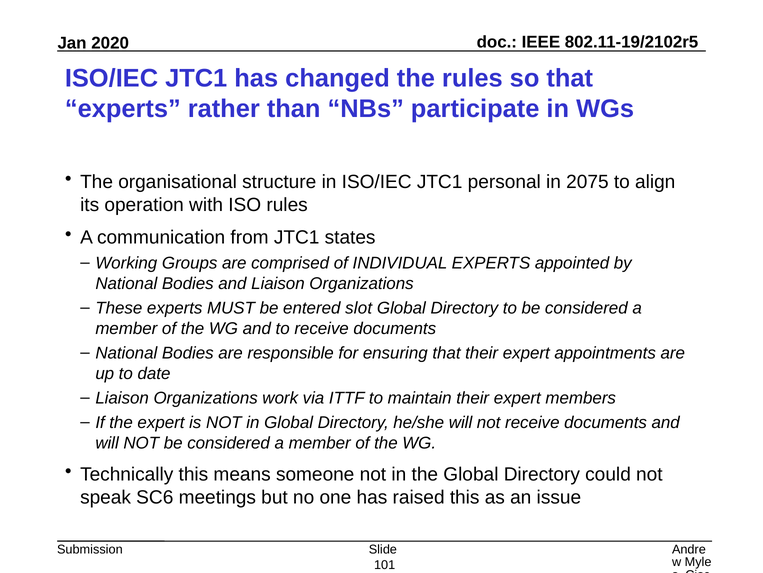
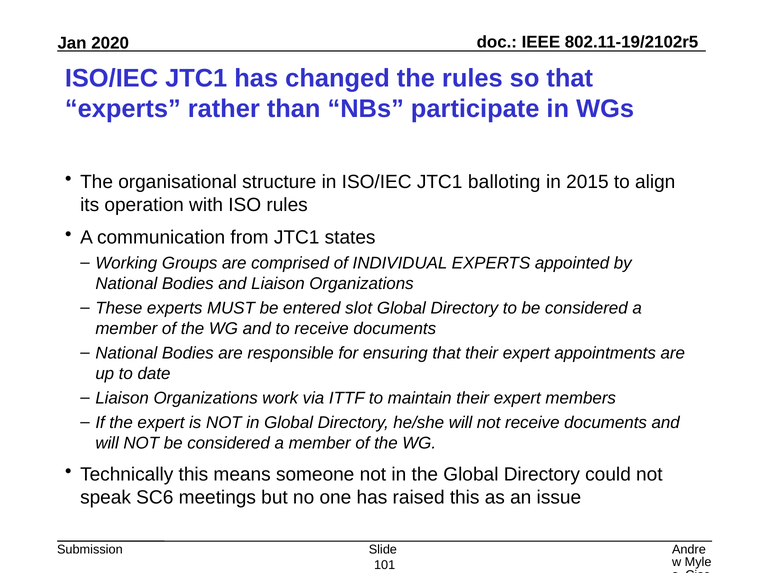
personal: personal -> balloting (504, 182)
2075: 2075 -> 2015 (587, 182)
